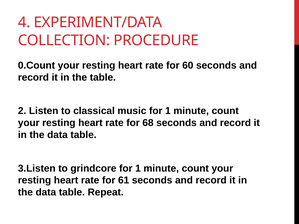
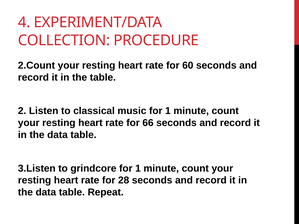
0.Count: 0.Count -> 2.Count (36, 65)
68: 68 -> 66 (148, 123)
61: 61 -> 28 (124, 180)
